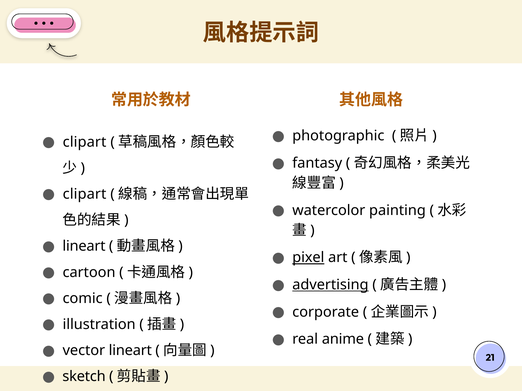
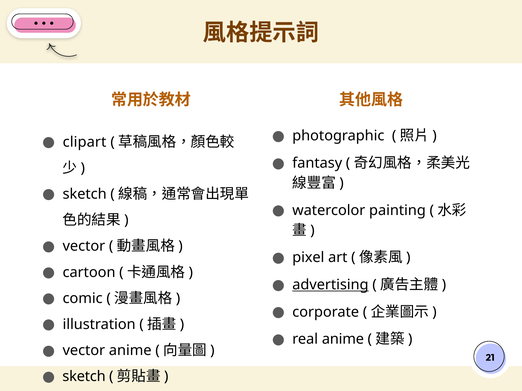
clipart: clipart -> sketch (85, 194)
lineart: lineart -> vector (84, 246)
pixel underline: present -> none (308, 258)
vector lineart: lineart -> anime (130, 351)
